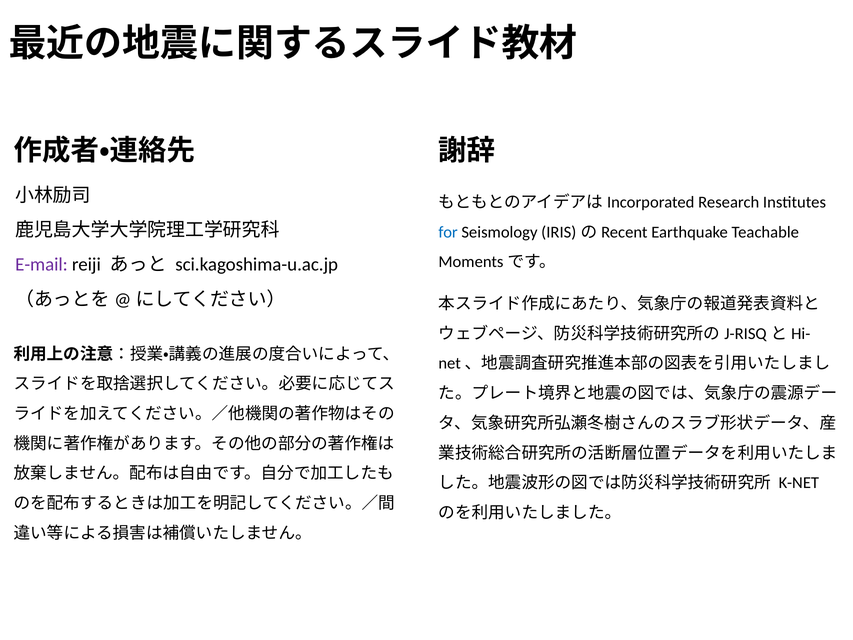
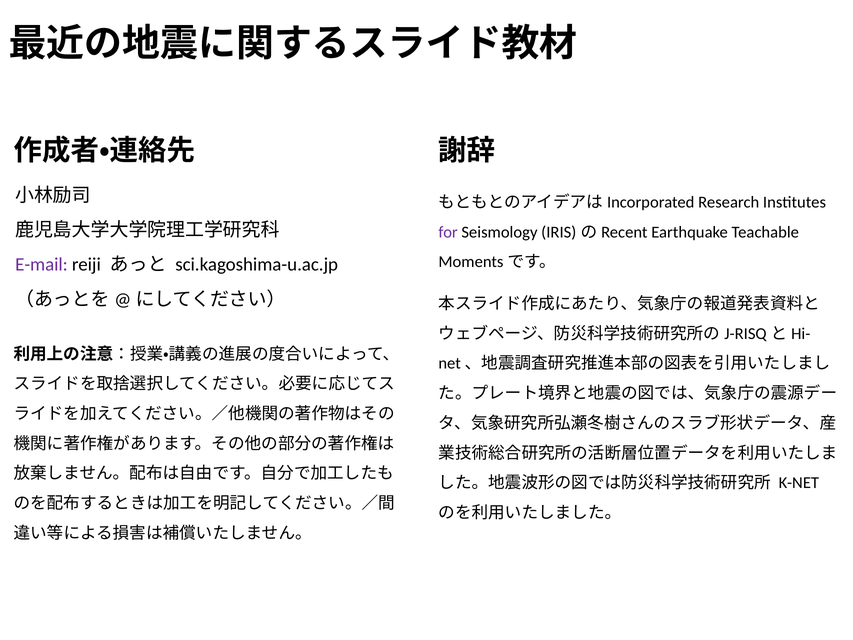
for colour: blue -> purple (448, 232)
